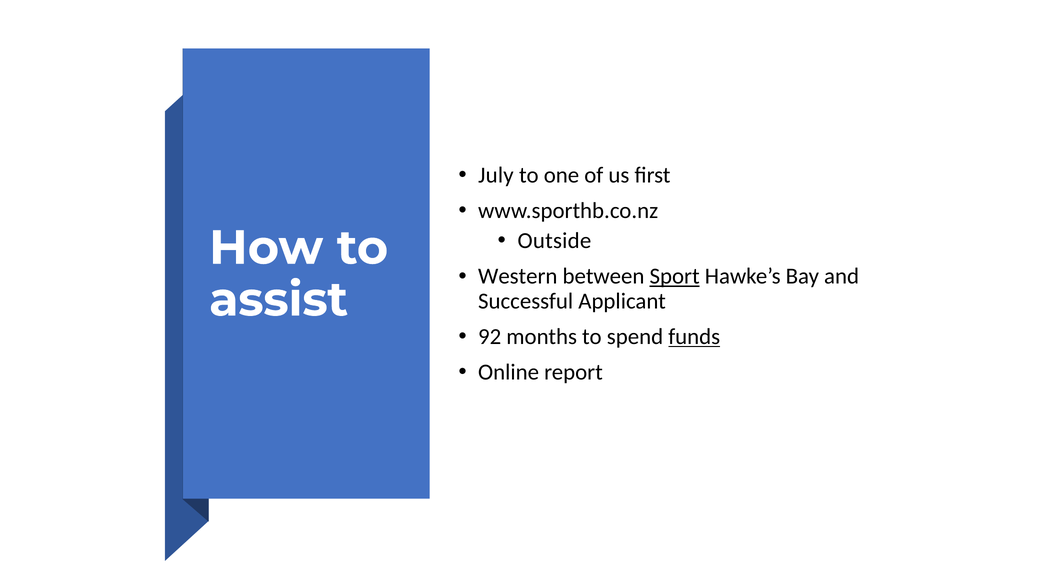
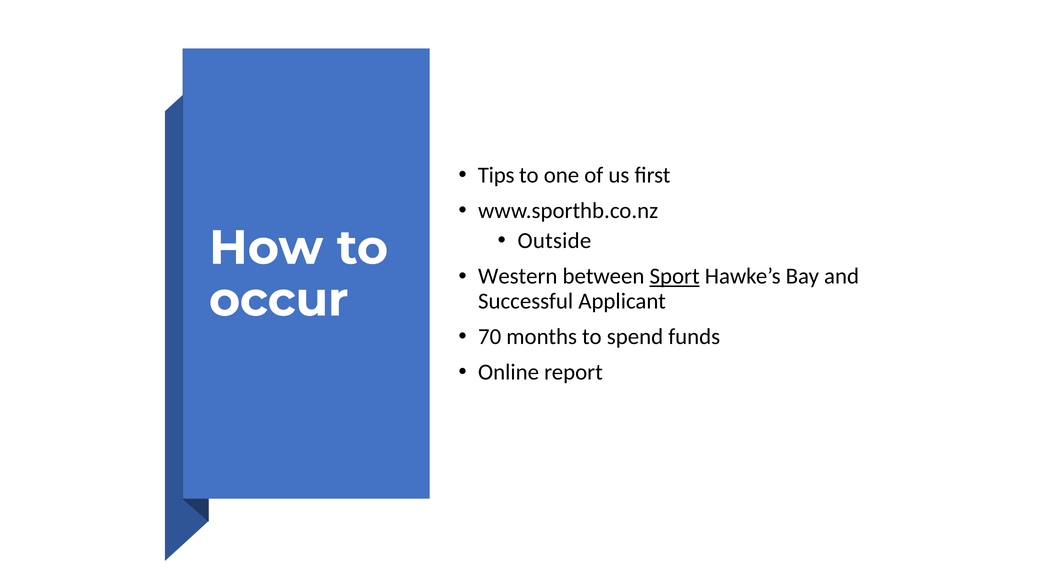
July: July -> Tips (496, 175)
assist: assist -> occur (279, 300)
92: 92 -> 70 (490, 337)
funds underline: present -> none (694, 337)
